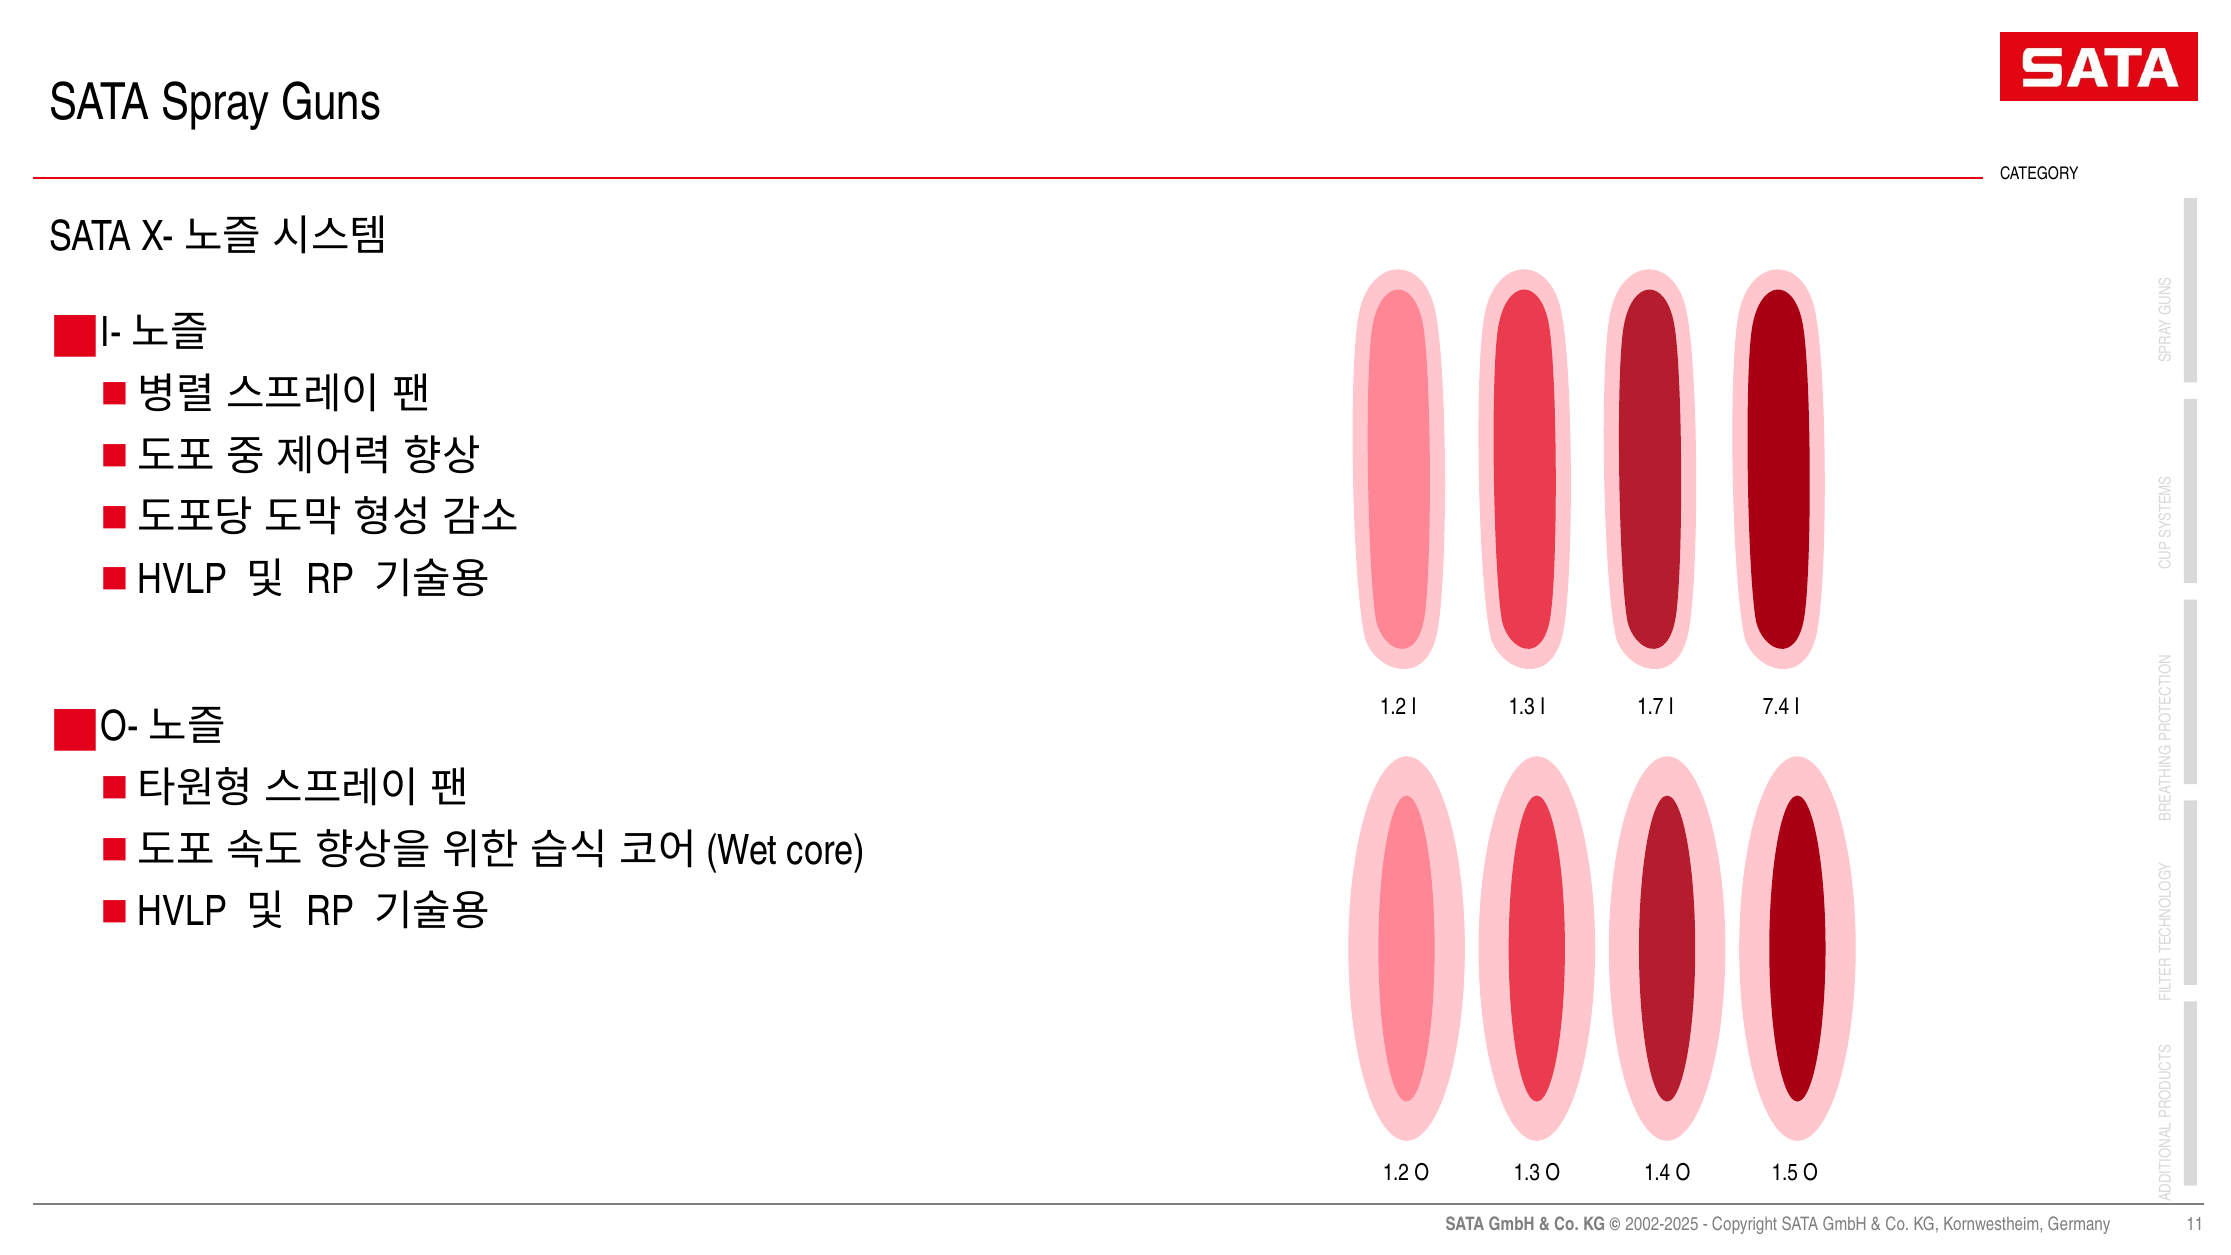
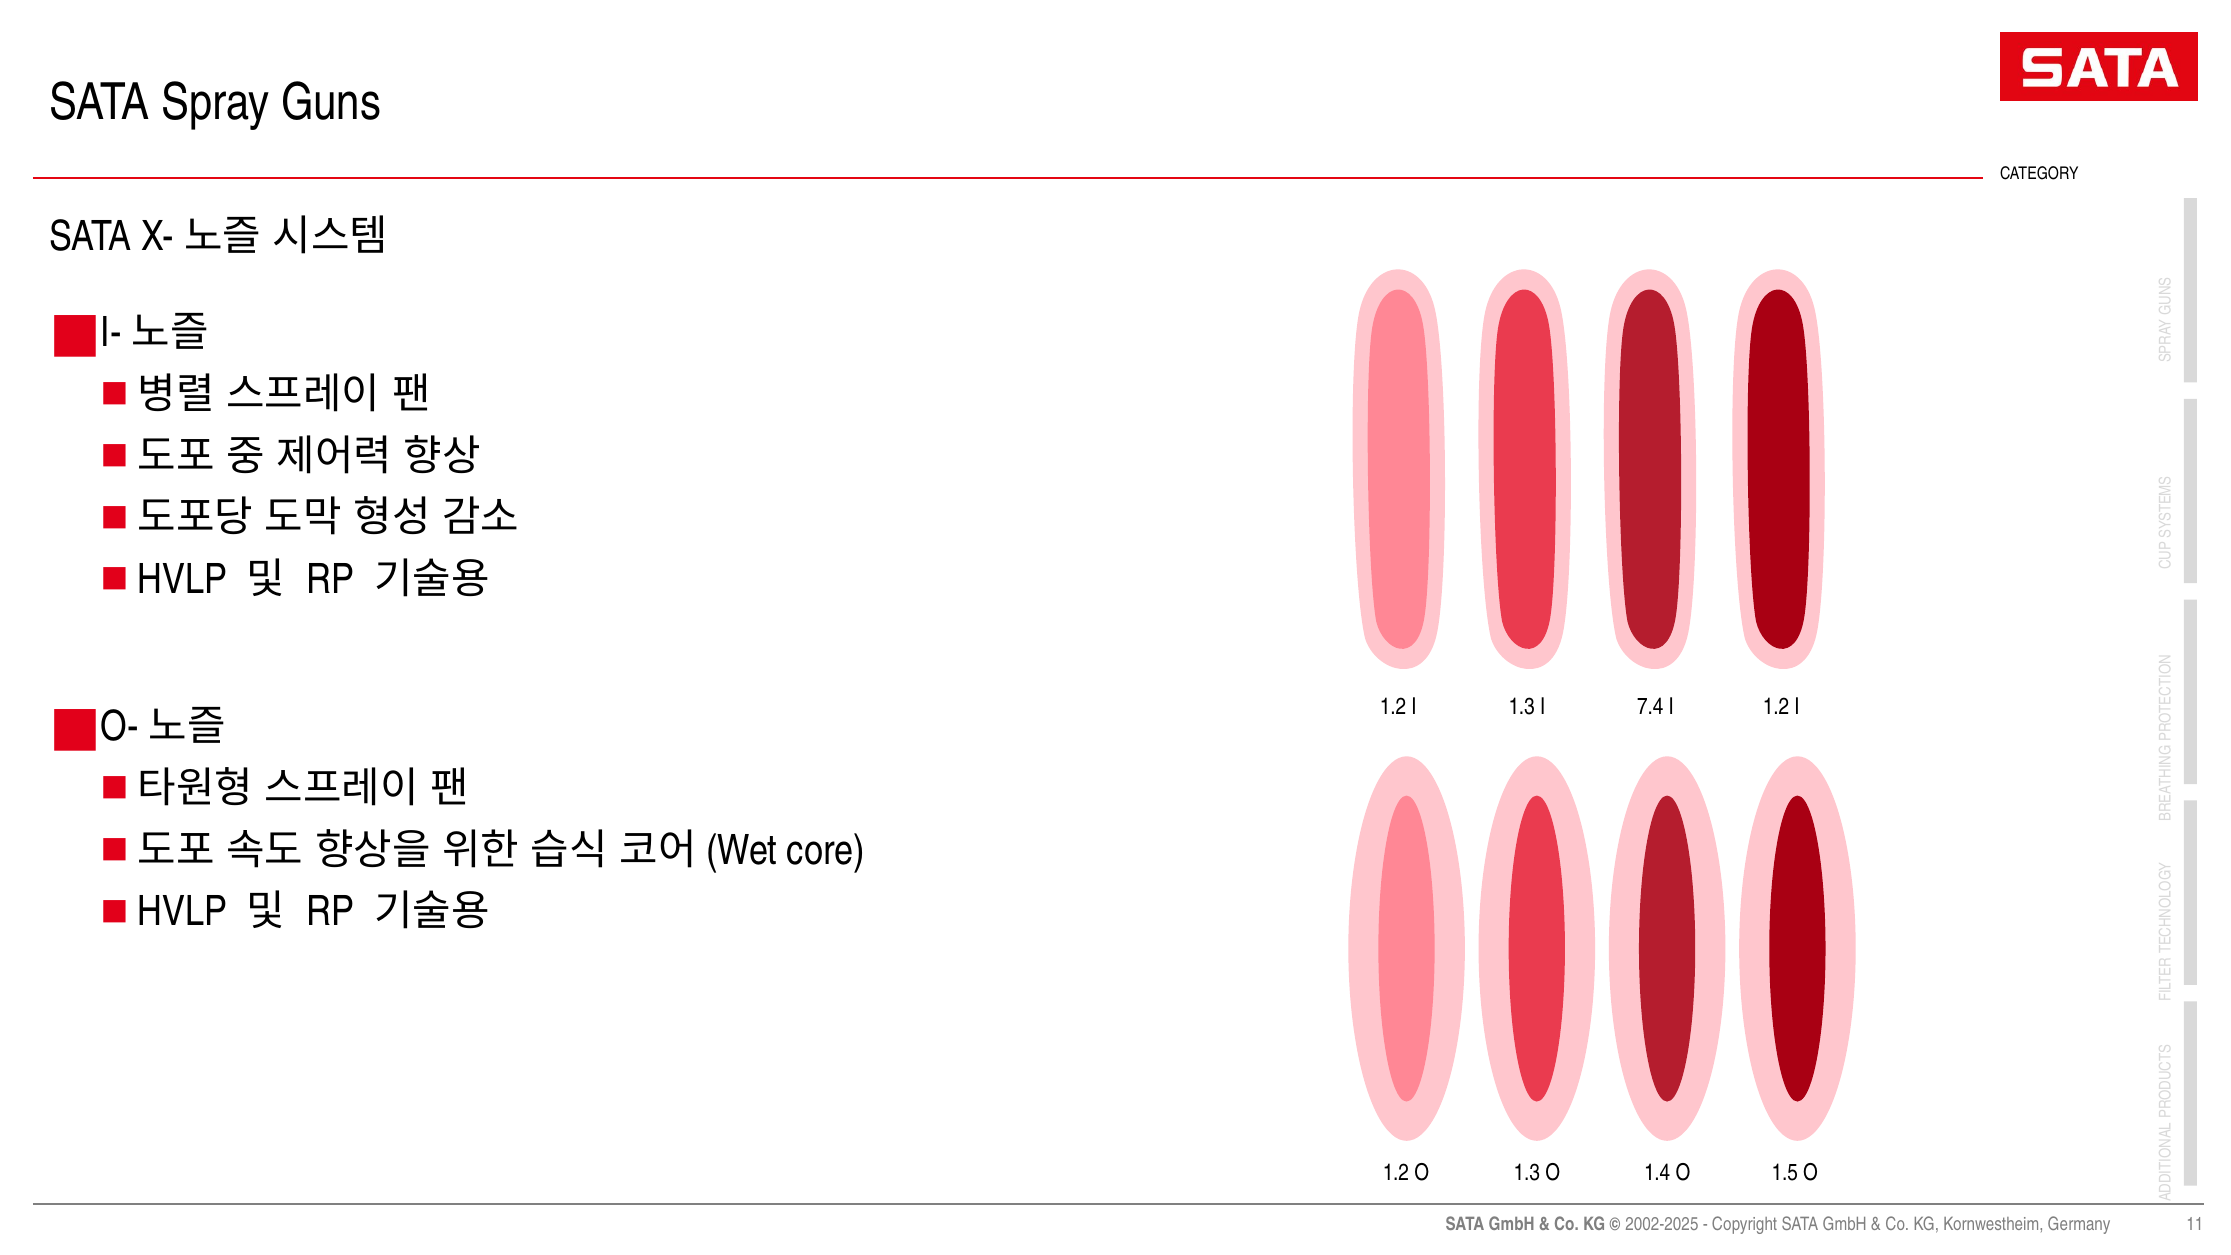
1.7: 1.7 -> 7.4 (1650, 707)
I 7.4: 7.4 -> 1.2 (1776, 707)
